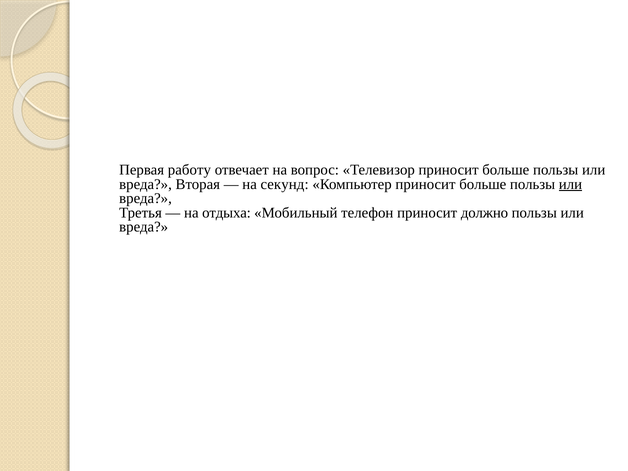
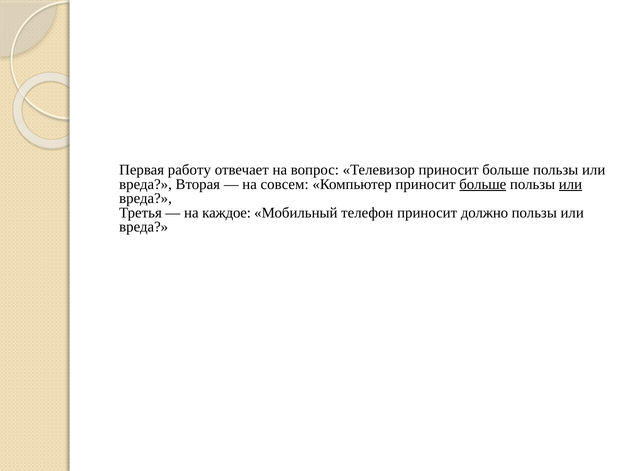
секунд: секунд -> совсем (285, 184)
больше underline: none -> present (483, 184)
отдыха: отдыха -> каждое (227, 213)
